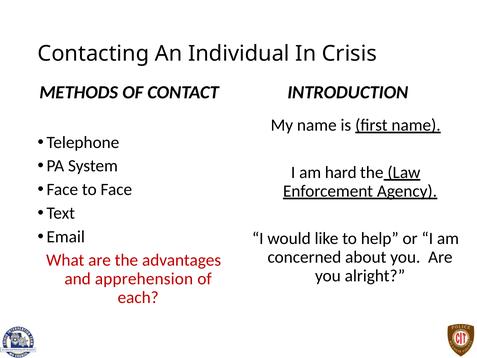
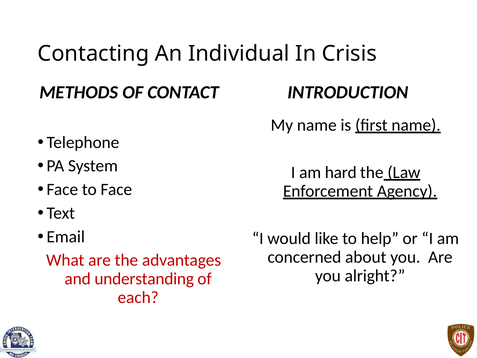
apprehension: apprehension -> understanding (144, 279)
